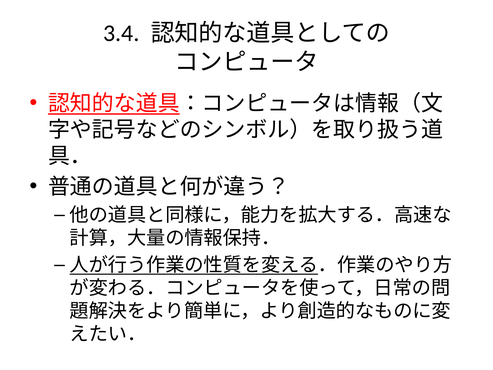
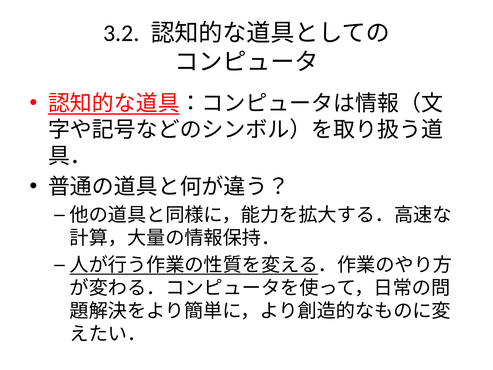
3.4: 3.4 -> 3.2 (121, 33)
